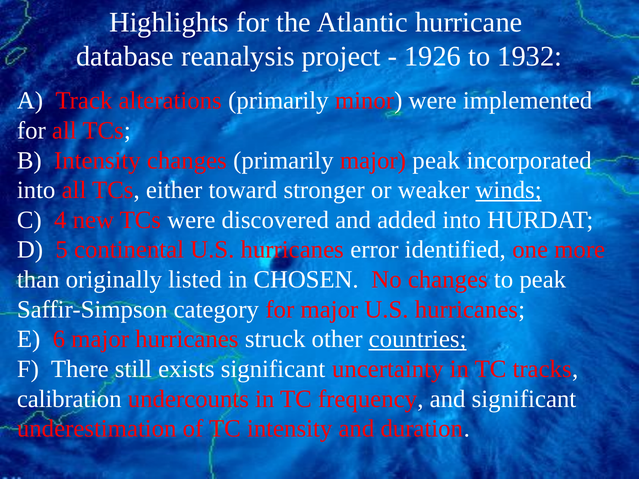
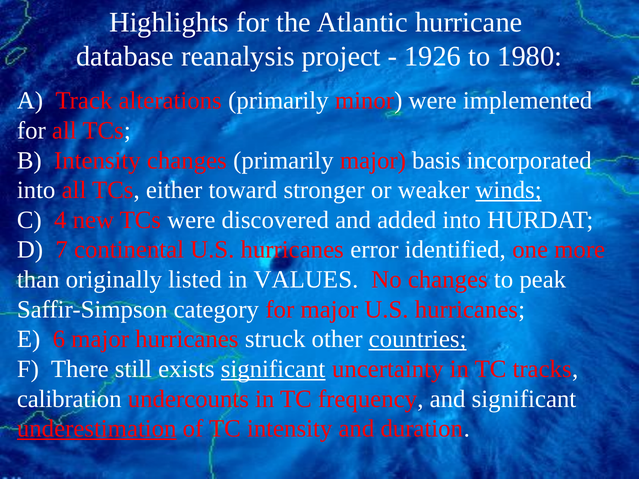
1932: 1932 -> 1980 (530, 56)
major peak: peak -> basis (436, 160)
5: 5 -> 7 (62, 250)
CHOSEN: CHOSEN -> VALUES (306, 280)
significant underline: none -> present (273, 369)
underestimation underline: none -> present (97, 429)
